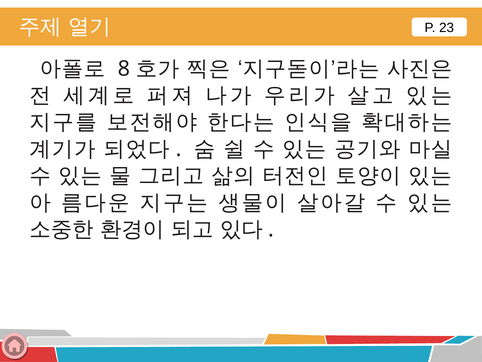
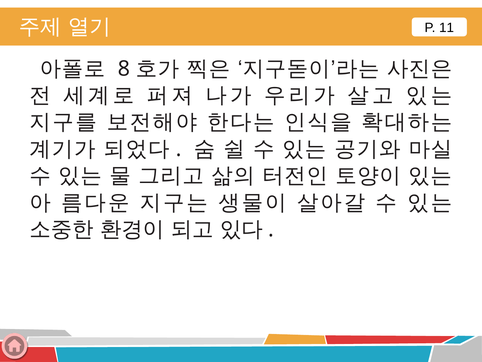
23: 23 -> 11 (447, 28)
